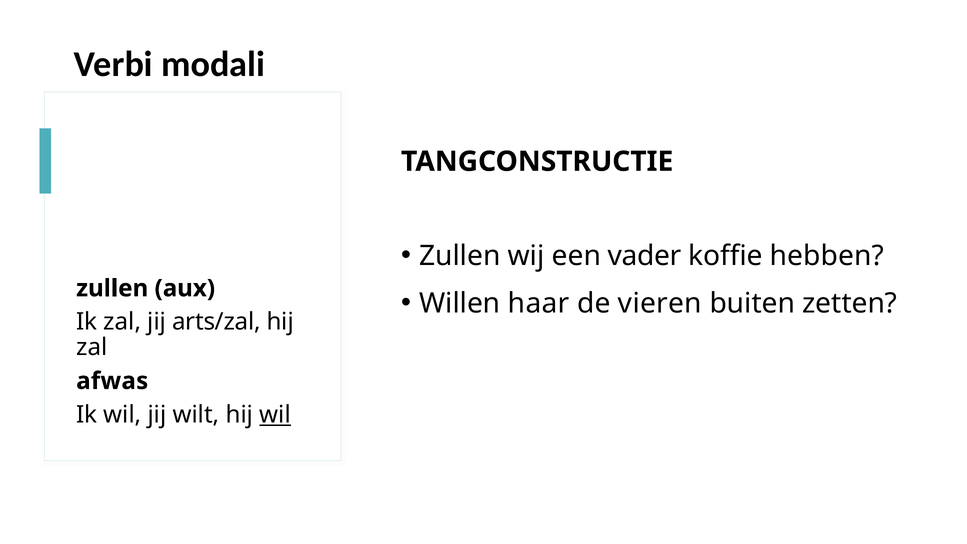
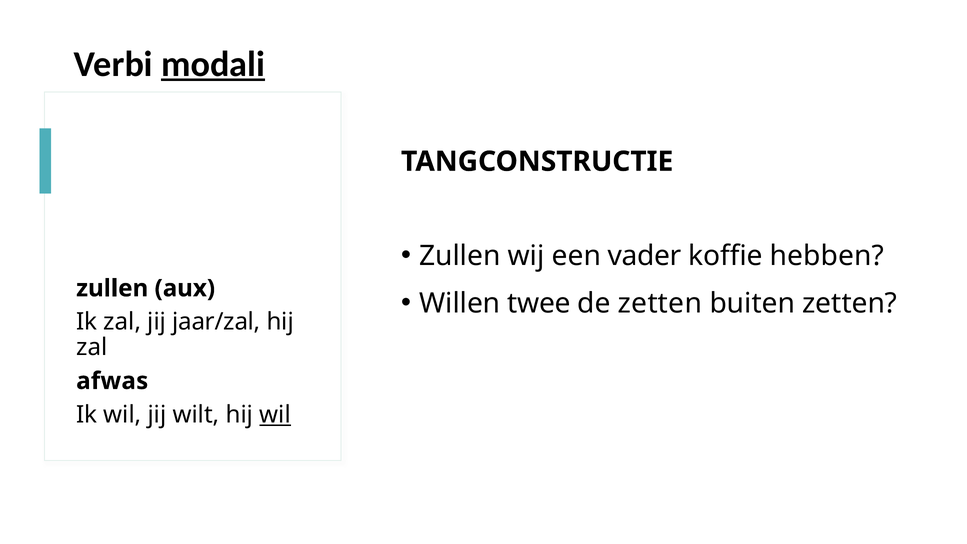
modali underline: none -> present (213, 64)
haar: haar -> twee (539, 303)
de vieren: vieren -> zetten (660, 303)
arts/zal: arts/zal -> jaar/zal (216, 322)
